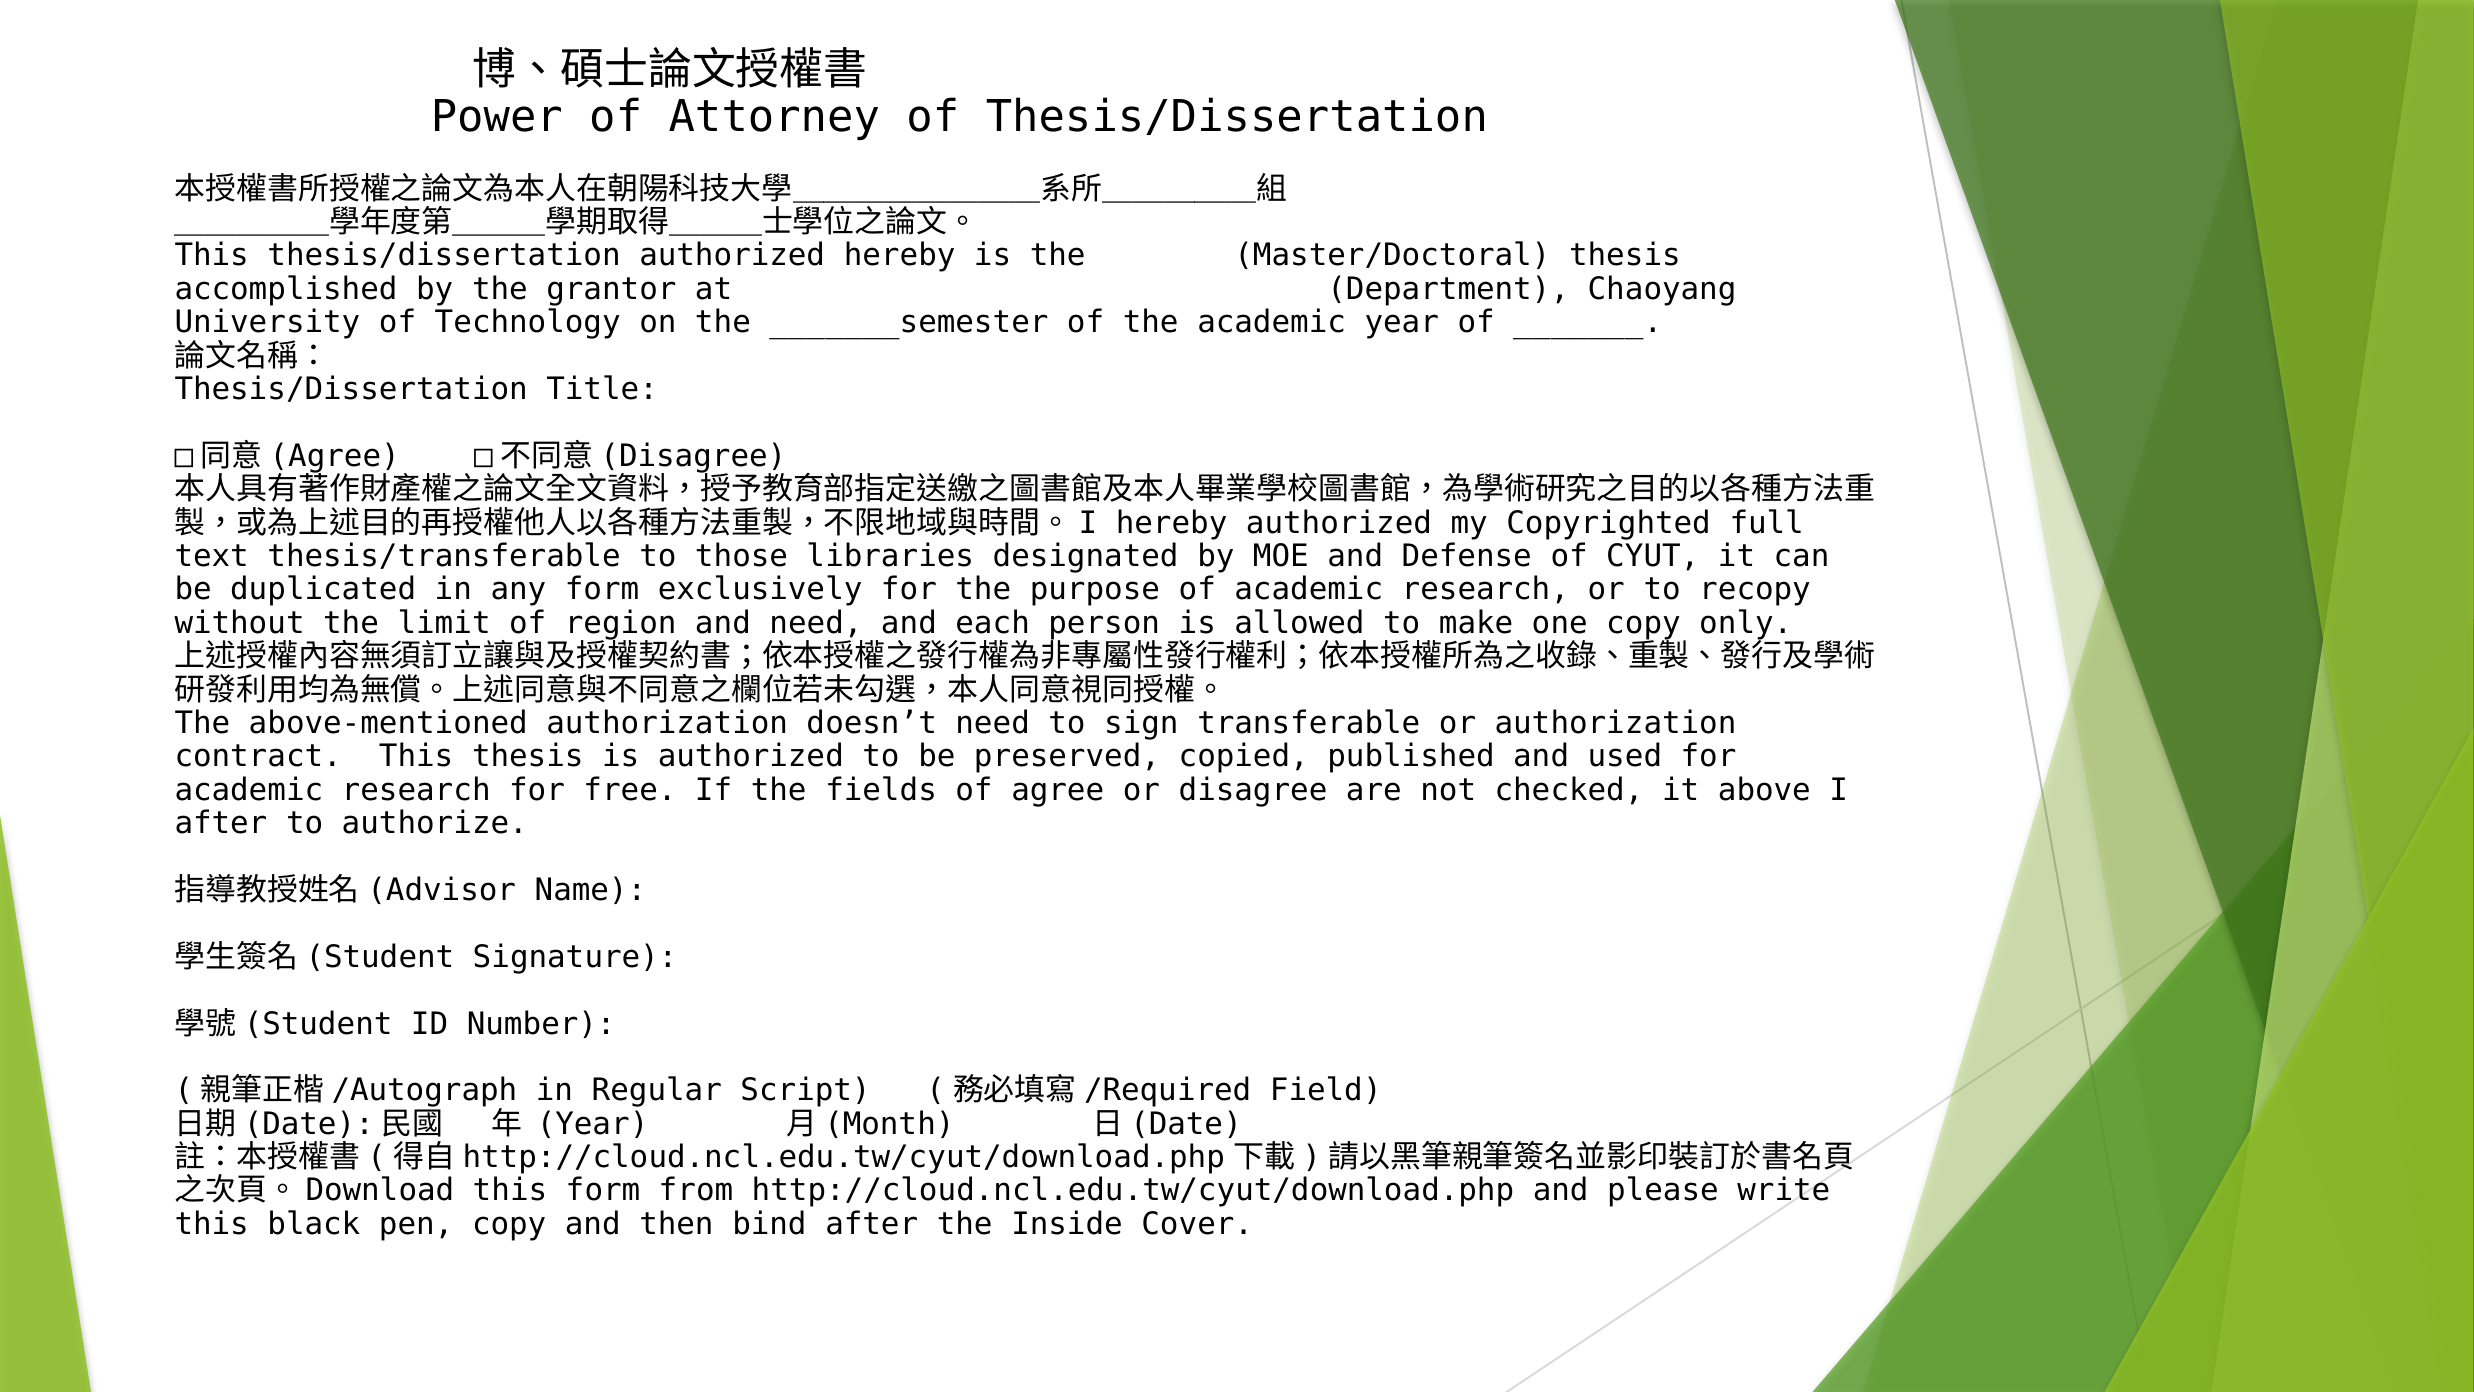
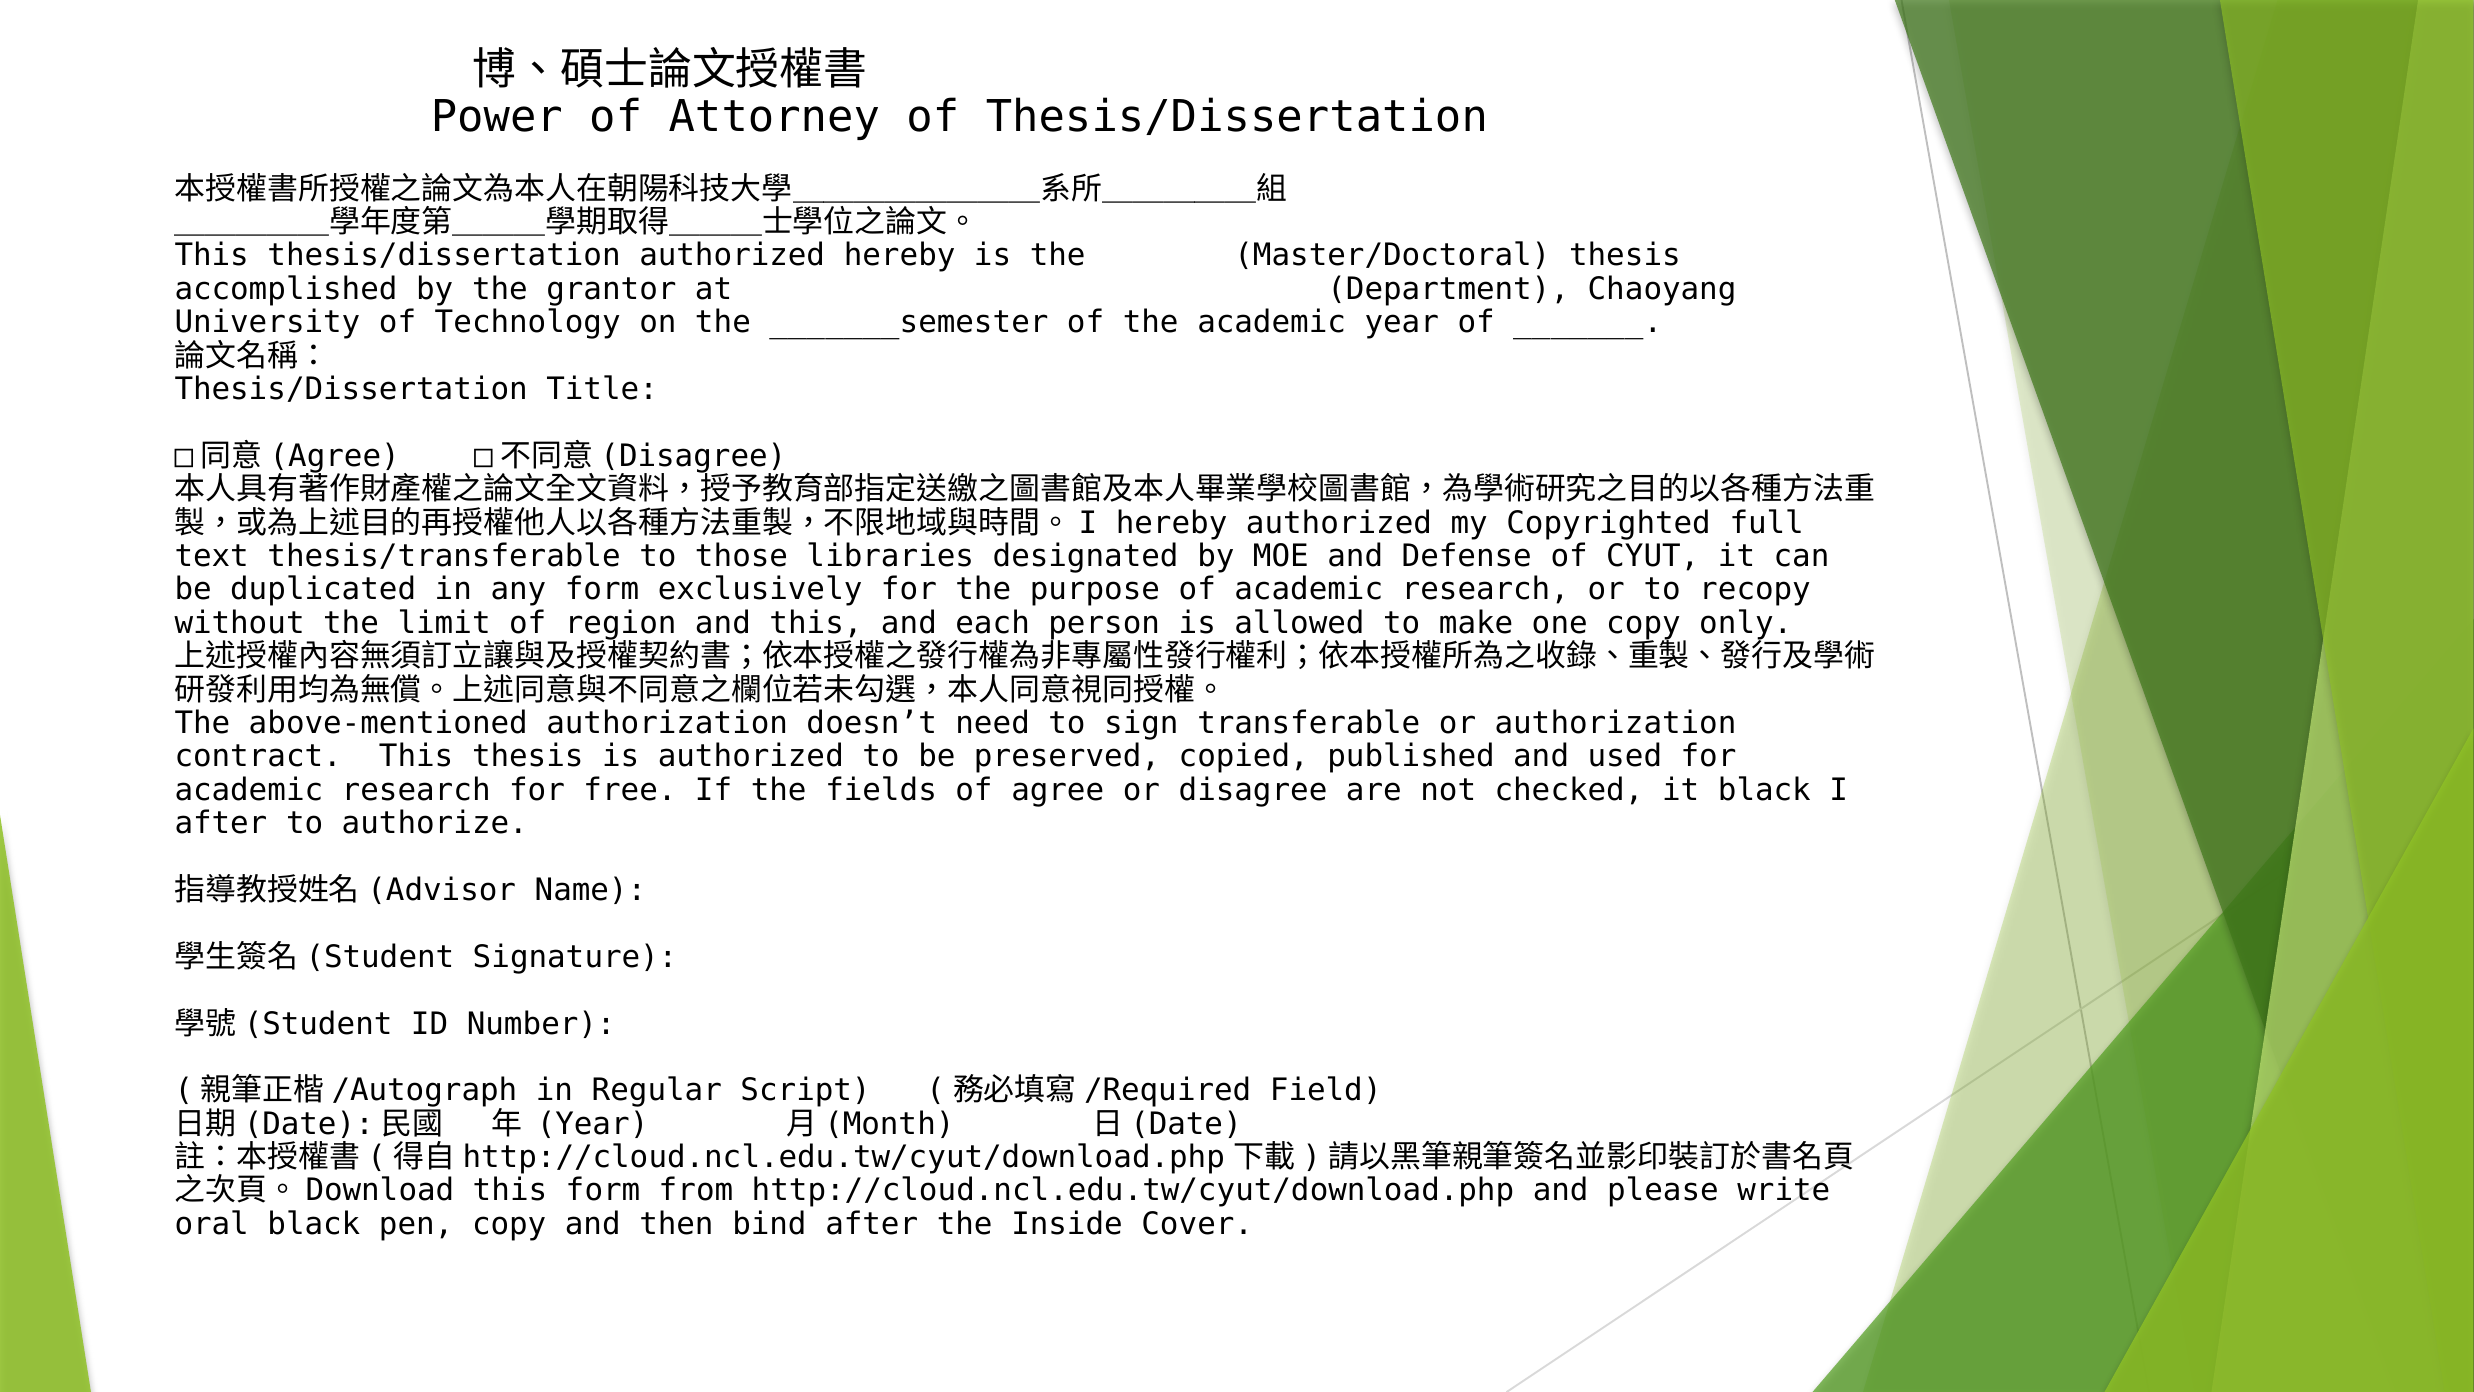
and need: need -> this (816, 623)
it above: above -> black (1764, 790)
this: this -> oral (212, 1224)
